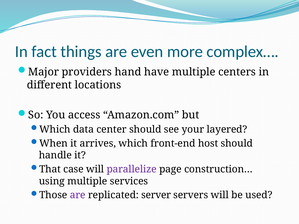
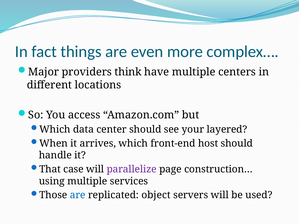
hand: hand -> think (128, 72)
are colour: purple -> blue (78, 195)
server: server -> object (156, 195)
